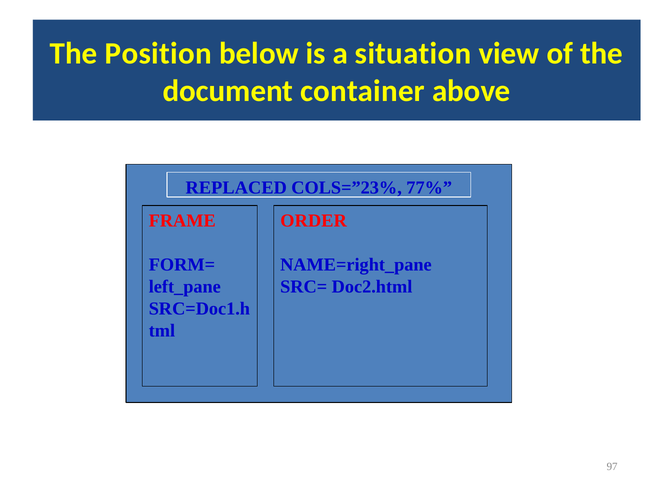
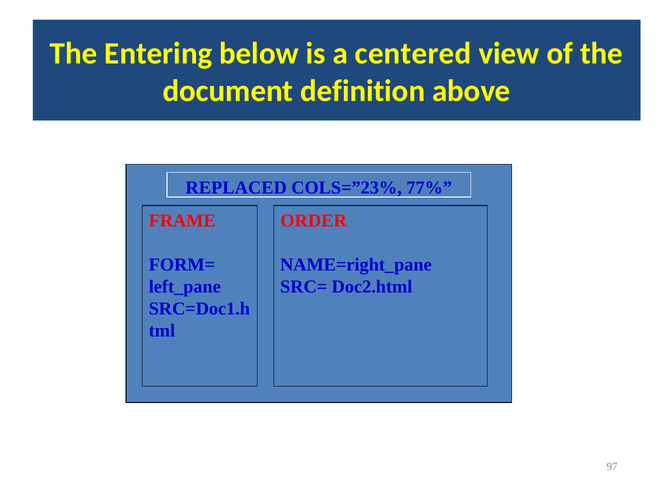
Position: Position -> Entering (158, 54)
situation: situation -> centered (413, 54)
container: container -> definition (363, 91)
